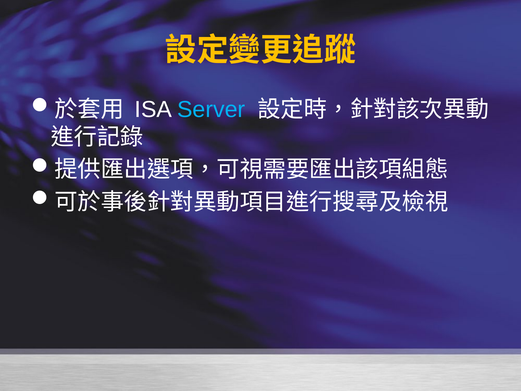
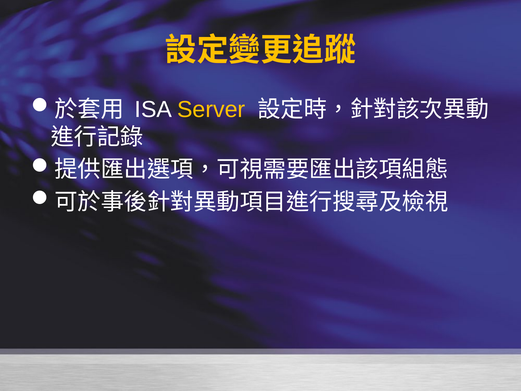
Server colour: light blue -> yellow (211, 109)
